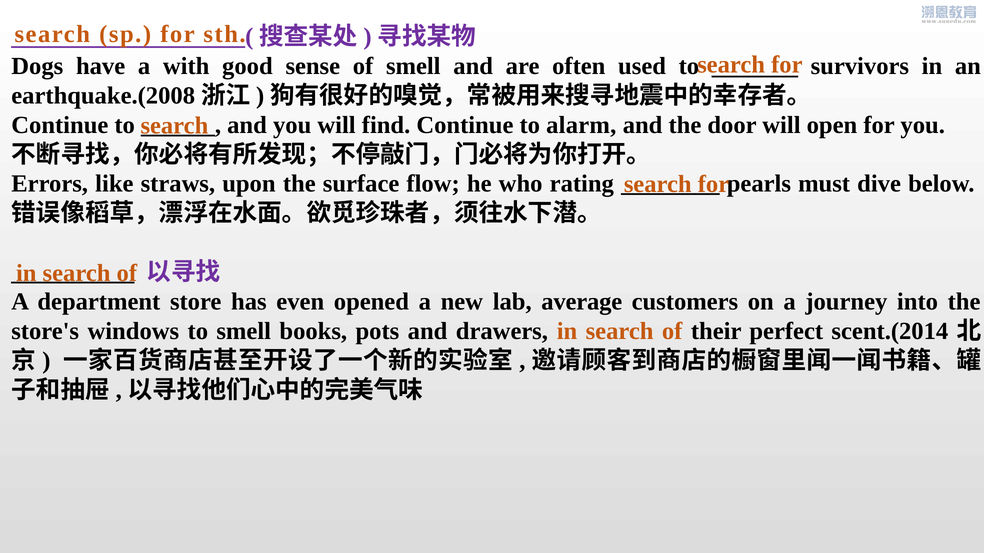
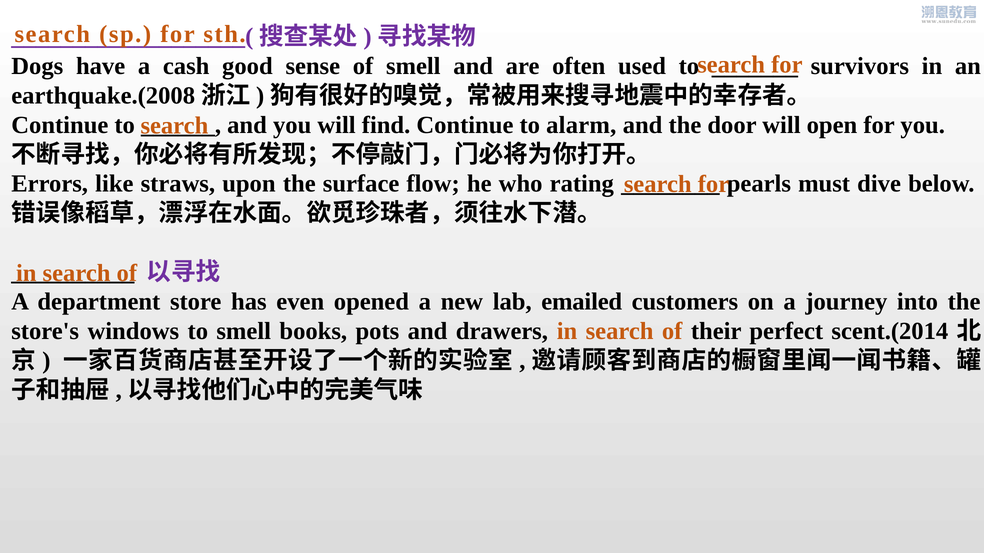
with: with -> cash (186, 66)
average: average -> emailed (582, 302)
